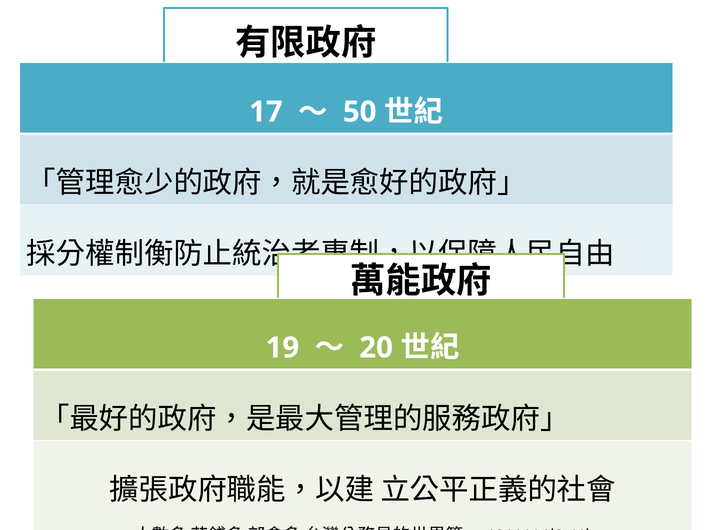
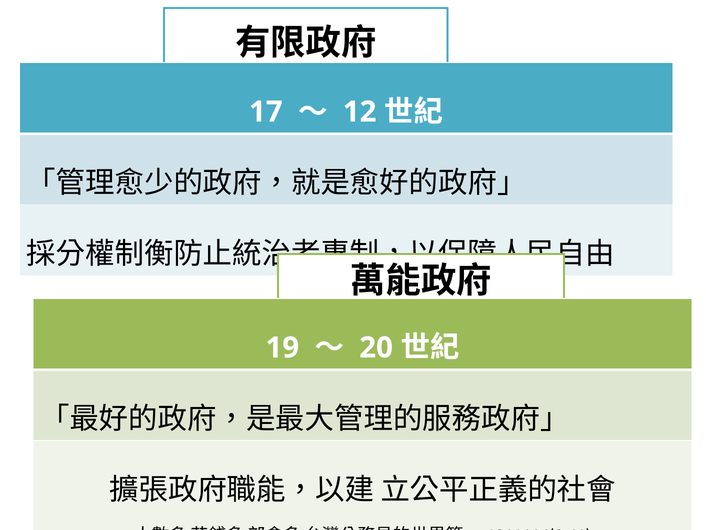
50: 50 -> 12 (360, 112)
